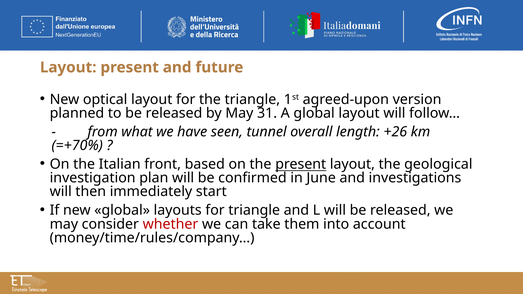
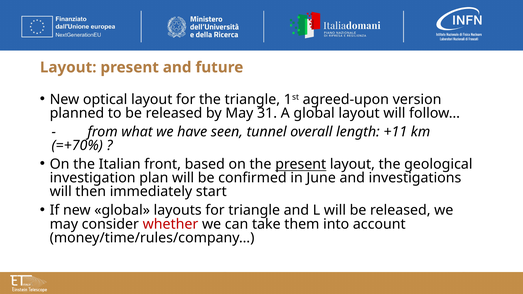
+26: +26 -> +11 (395, 132)
